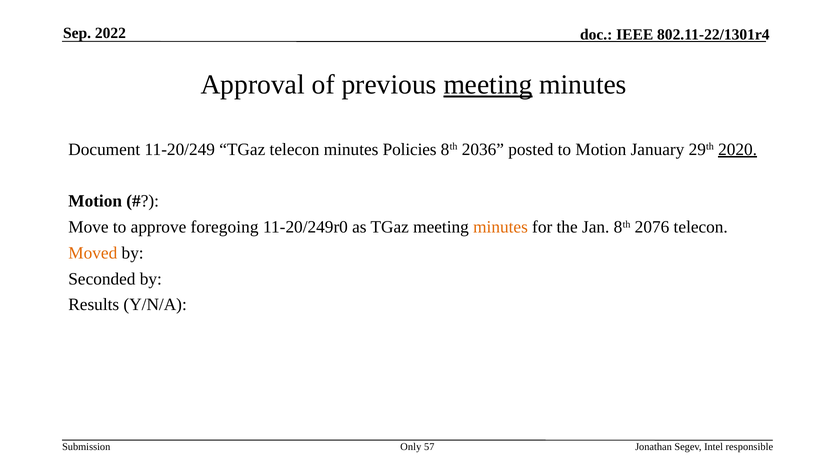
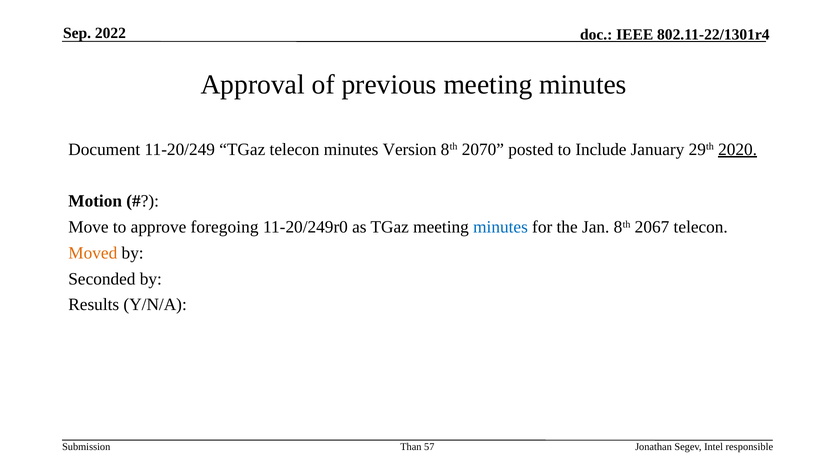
meeting underline: present -> none (488, 85)
Policies: Policies -> Version (410, 149)
2036: 2036 -> 2070 (483, 149)
to Motion: Motion -> Include (601, 149)
minutes colour: orange -> blue (501, 227)
2076: 2076 -> 2067 (652, 227)
Only: Only -> Than (411, 447)
